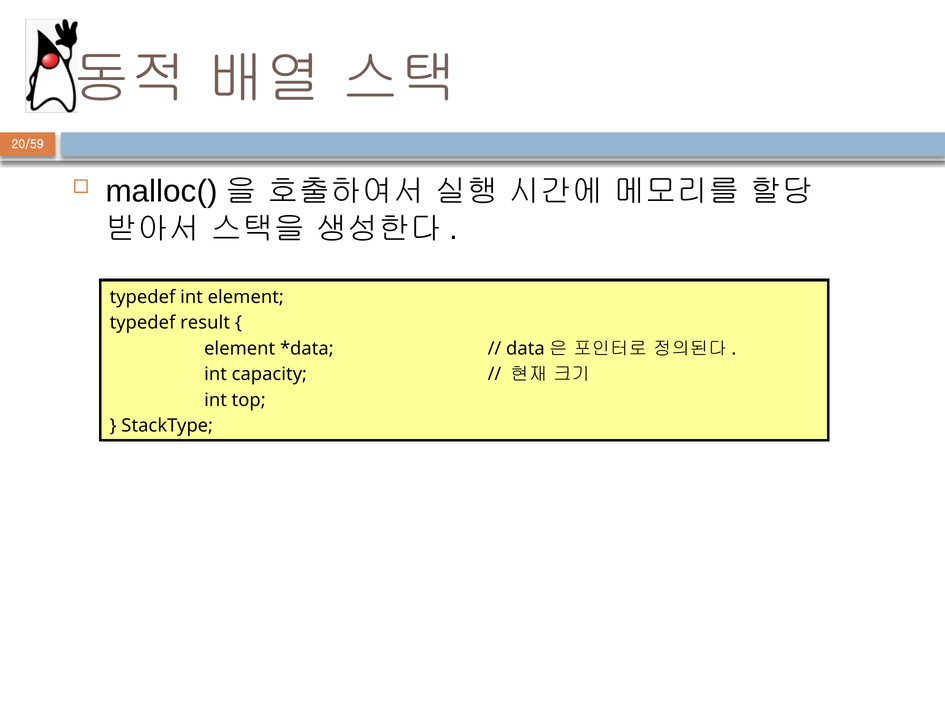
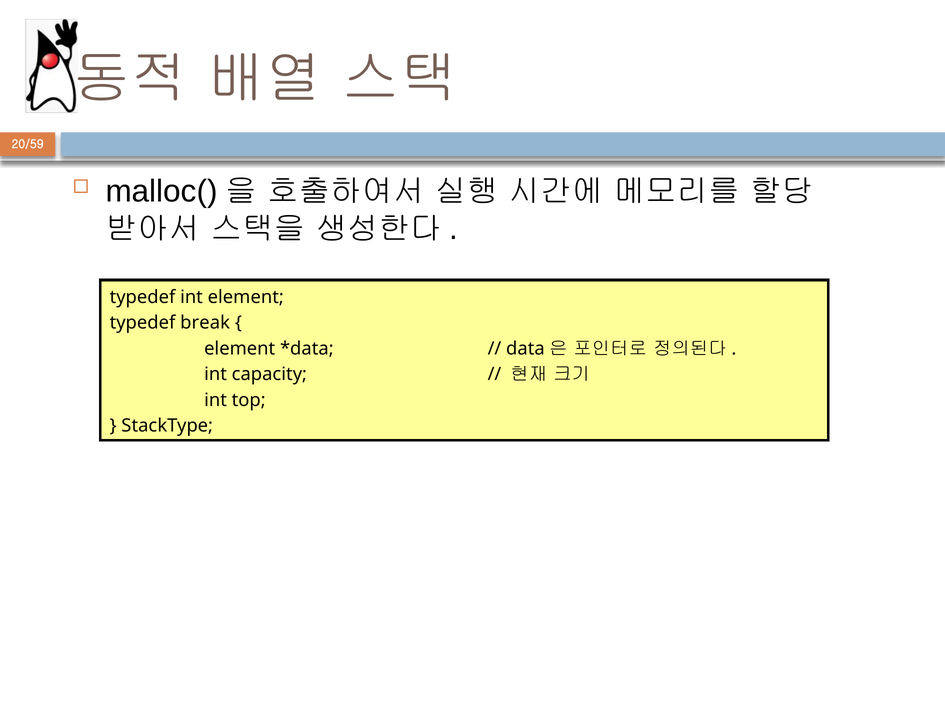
result: result -> break (205, 323)
